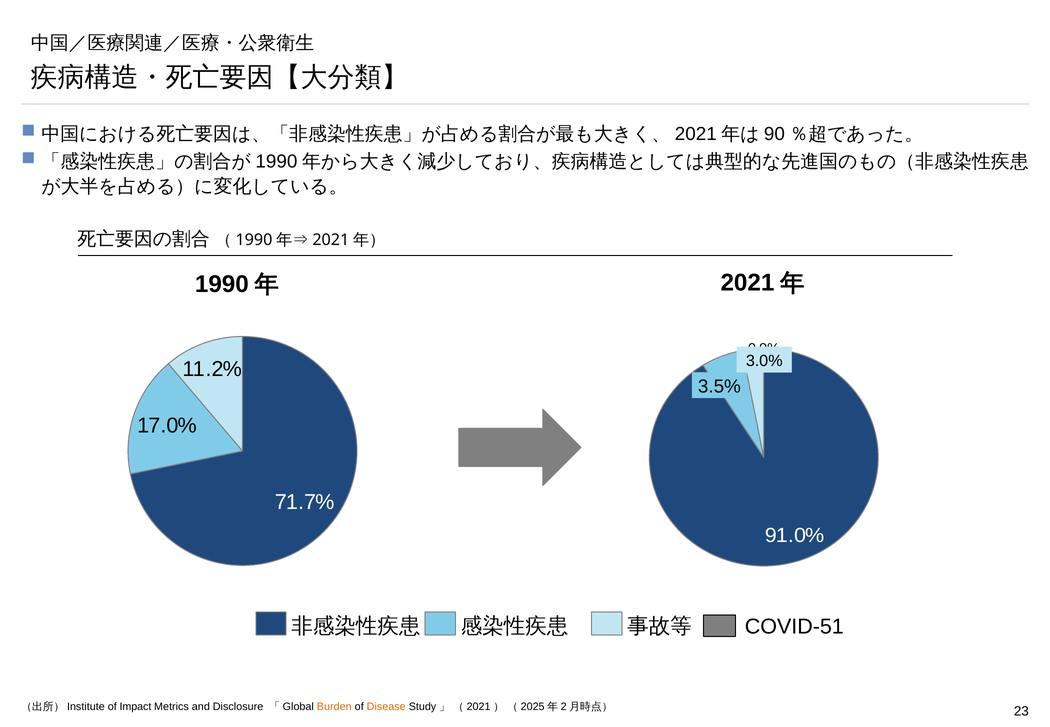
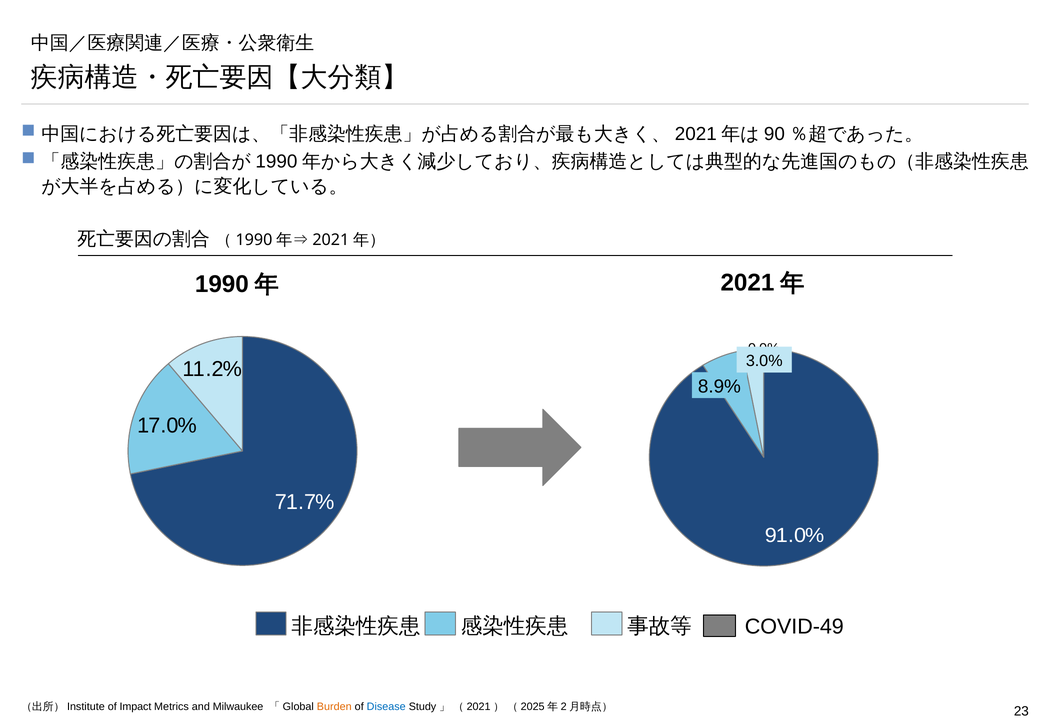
3.5%: 3.5% -> 8.9% (719, 386)
COVID-51: COVID-51 -> COVID-49 (794, 627)
Disclosure: Disclosure -> Milwaukee (238, 706)
Disease colour: orange -> blue (386, 706)
